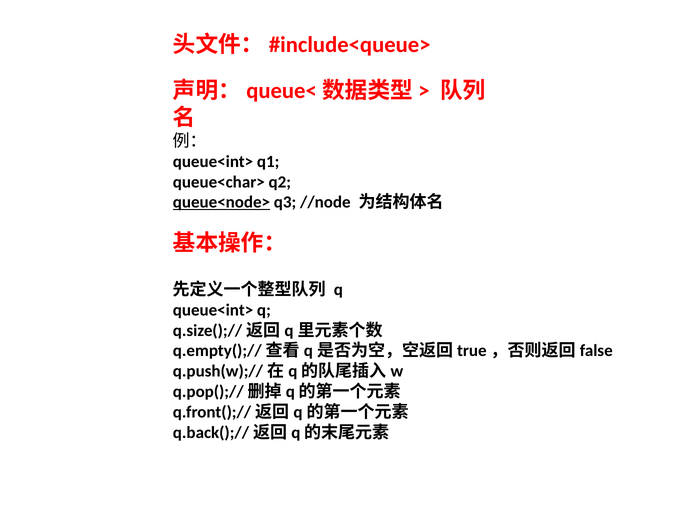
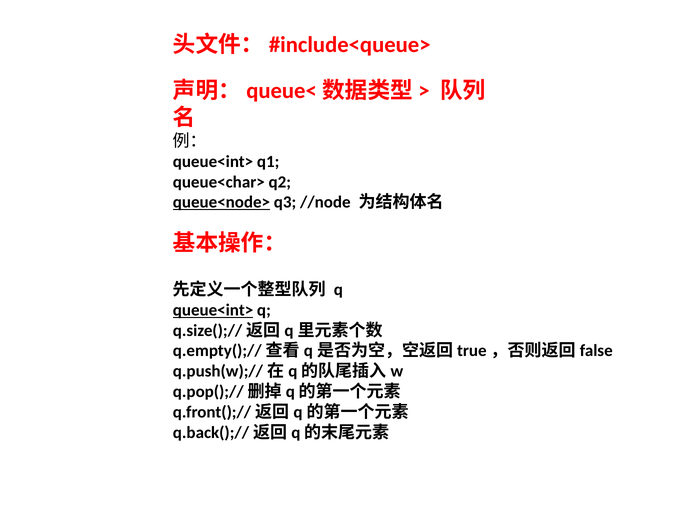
queue<int> underline: none -> present (213, 310)
